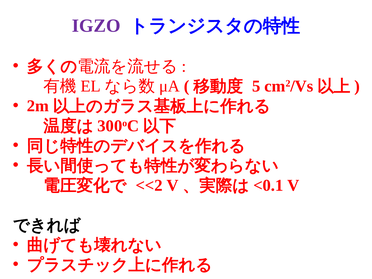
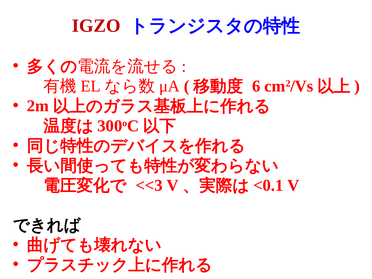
IGZO colour: purple -> red (96, 26)
5: 5 -> 6 (256, 86)
<<2: <<2 -> <<3 (149, 185)
